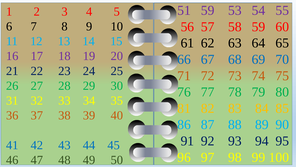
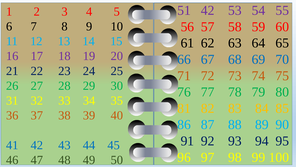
51 59: 59 -> 42 (208, 10)
